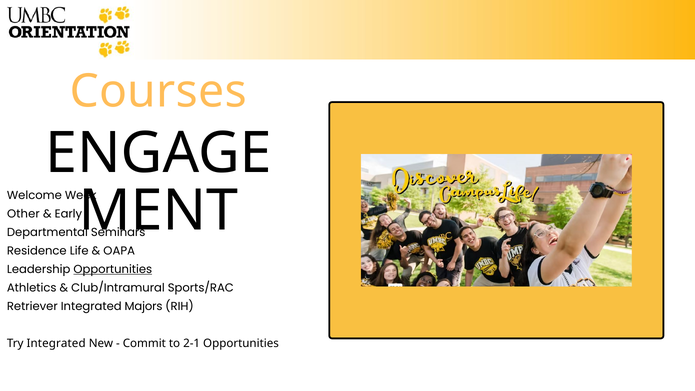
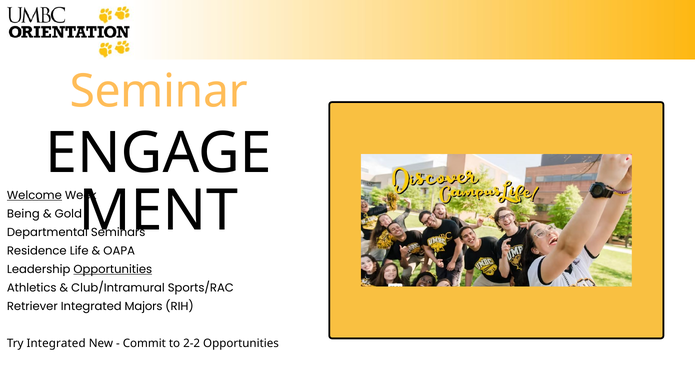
Courses: Courses -> Seminar (159, 92)
Welcome underline: none -> present (34, 195)
Other: Other -> Being (23, 214)
Early: Early -> Gold (68, 214)
2-1: 2-1 -> 2-2 (192, 343)
